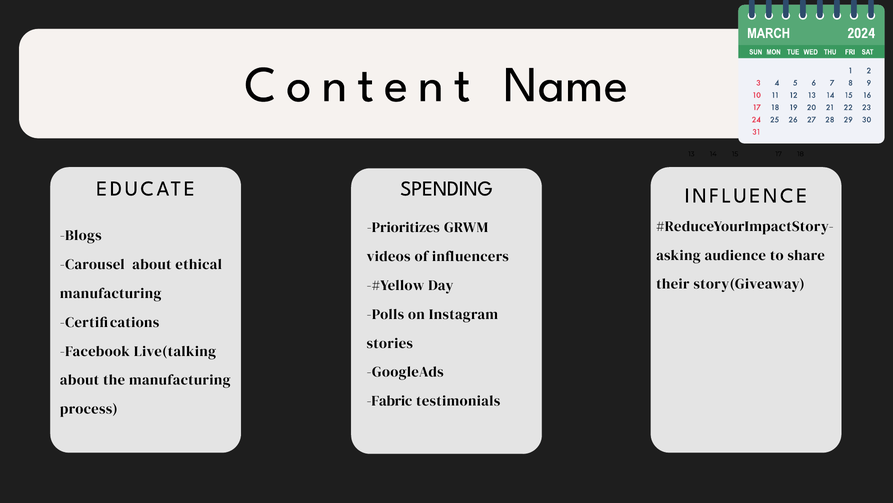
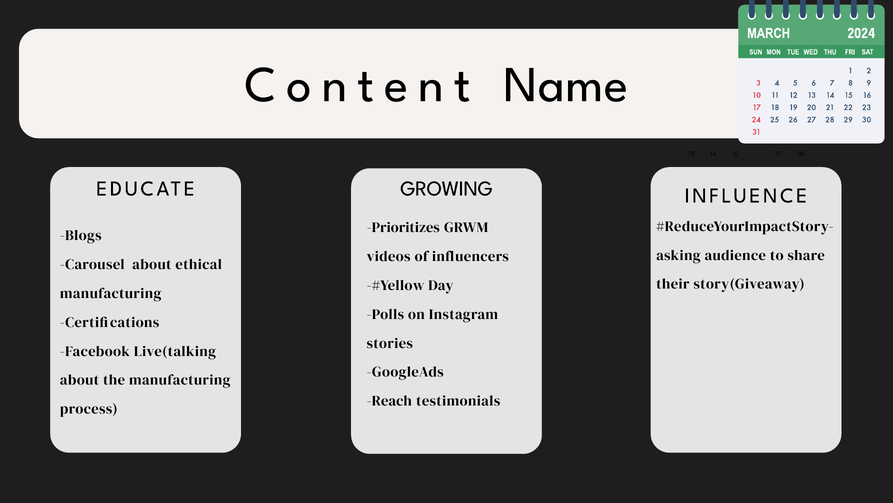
SPENDING: SPENDING -> GROWING (447, 188)
Fabric: Fabric -> Reach (389, 401)
